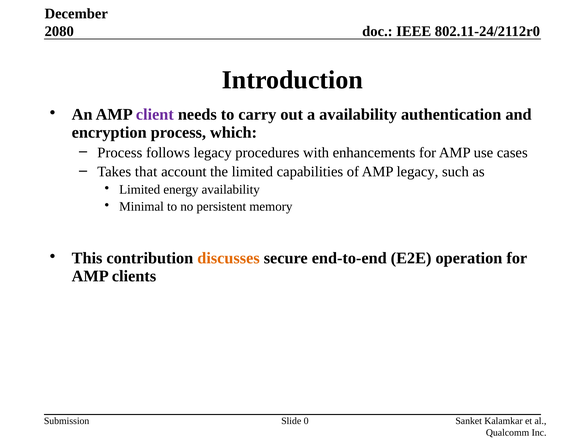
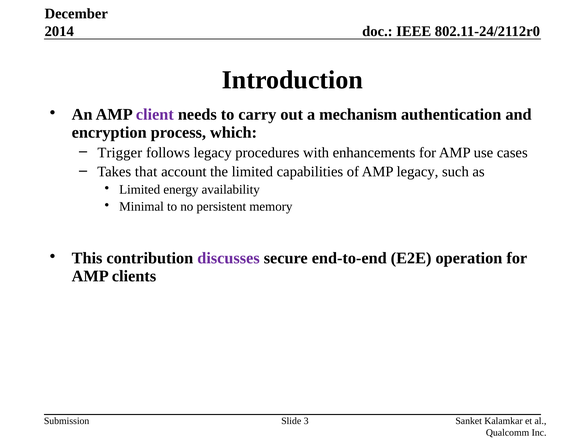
2080: 2080 -> 2014 (59, 31)
a availability: availability -> mechanism (358, 114)
Process: Process -> Trigger (120, 153)
discusses colour: orange -> purple (228, 258)
0: 0 -> 3 (306, 421)
